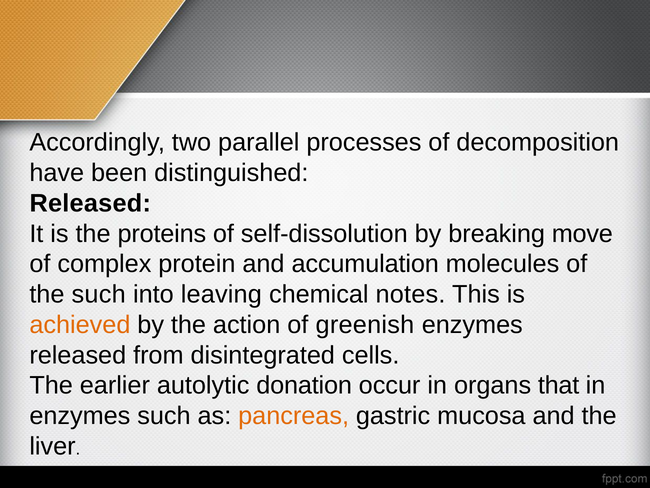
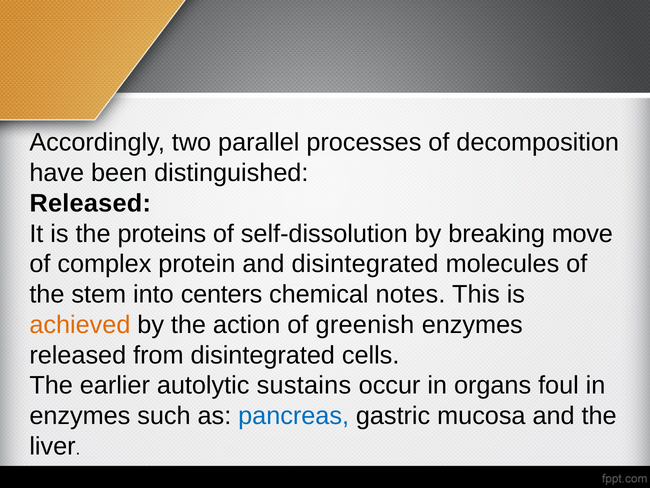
and accumulation: accumulation -> disintegrated (365, 264)
the such: such -> stem (99, 294)
leaving: leaving -> centers (222, 294)
donation: donation -> sustains (304, 385)
that: that -> foul (558, 385)
pancreas colour: orange -> blue (294, 416)
